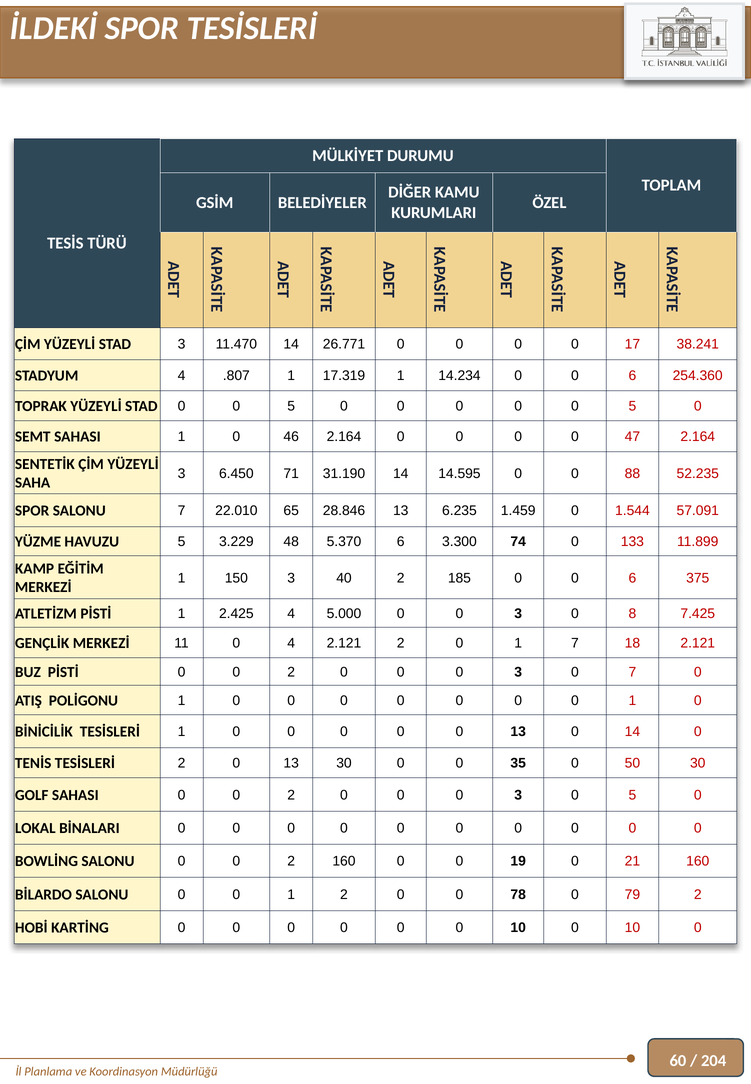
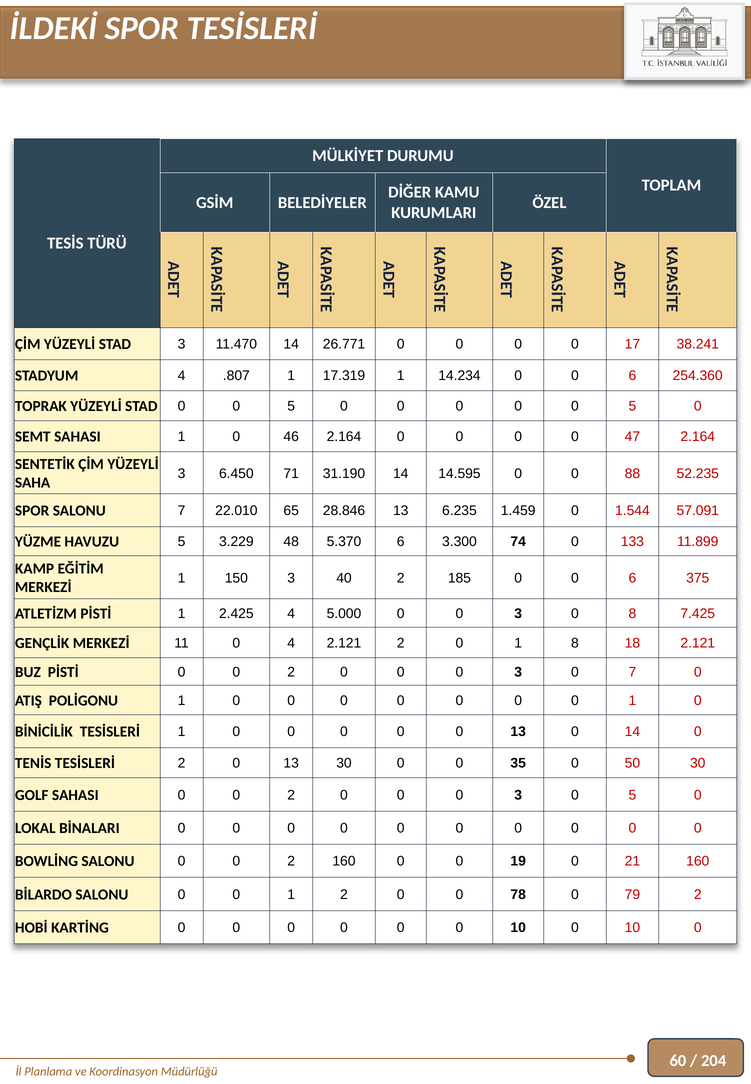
1 7: 7 -> 8 (575, 644)
